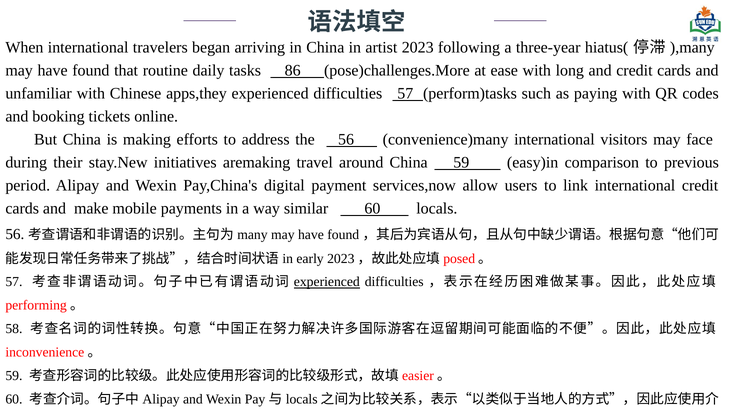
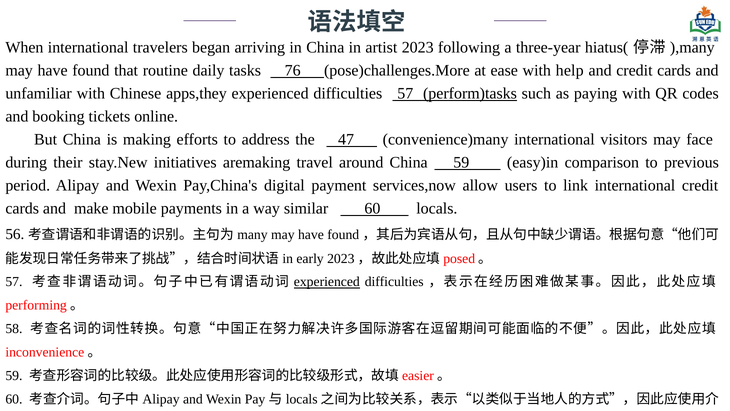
86: 86 -> 76 (293, 71)
long: long -> help (570, 71)
perform)tasks underline: none -> present (470, 94)
the 56: 56 -> 47 (346, 139)
